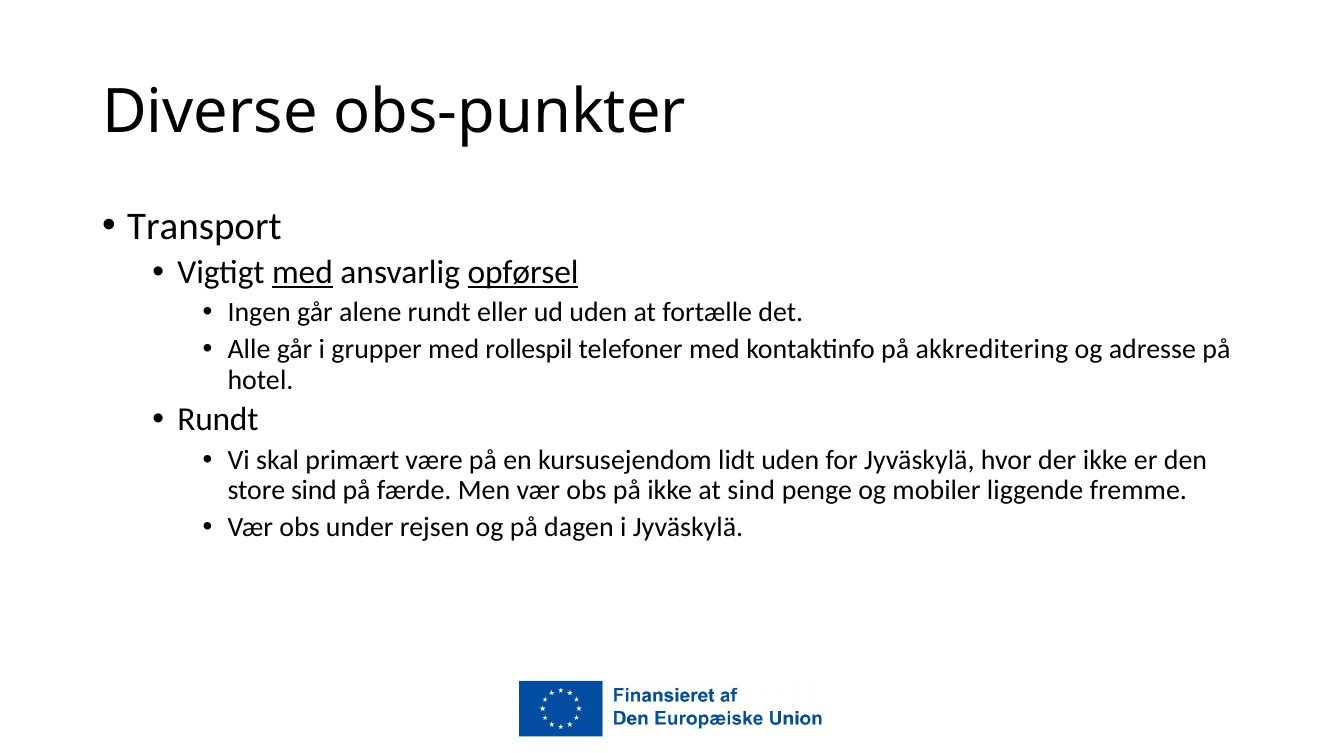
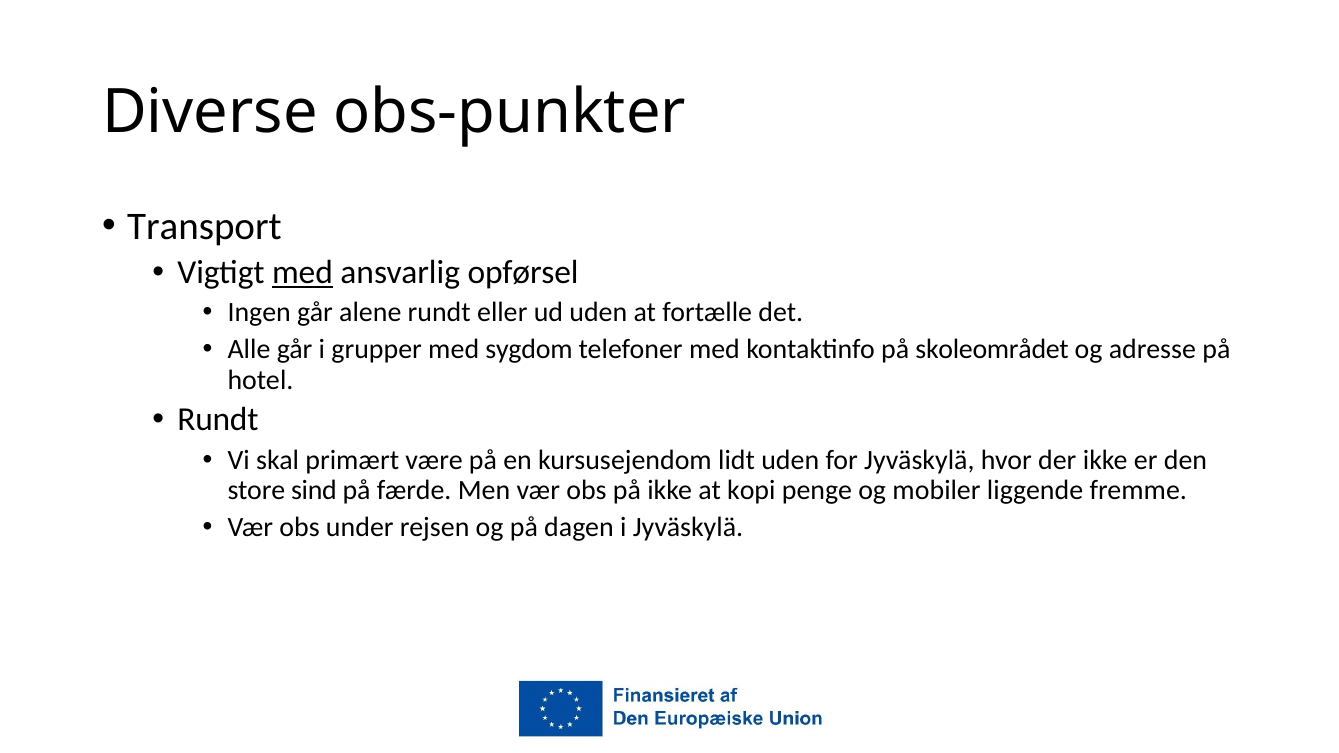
opførsel underline: present -> none (523, 272)
rollespil: rollespil -> sygdom (529, 350)
akkreditering: akkreditering -> skoleområdet (992, 350)
at sind: sind -> kopi (751, 490)
